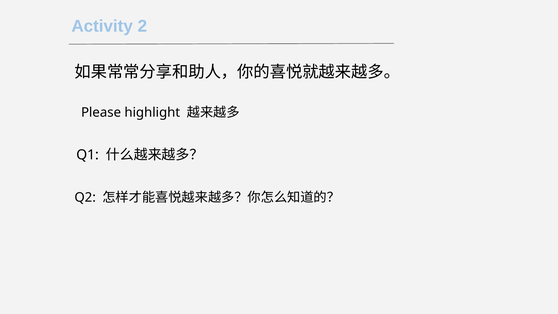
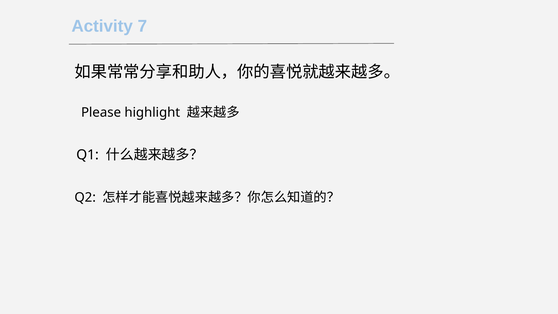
2: 2 -> 7 (142, 26)
